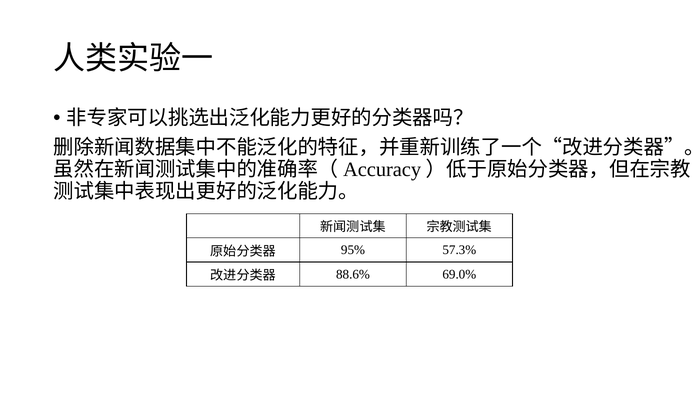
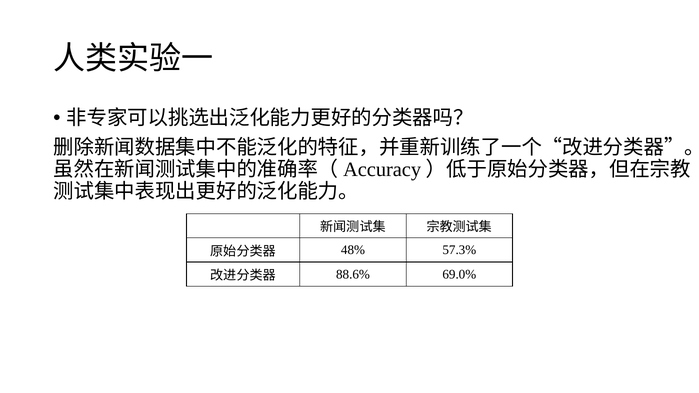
95%: 95% -> 48% (353, 250)
